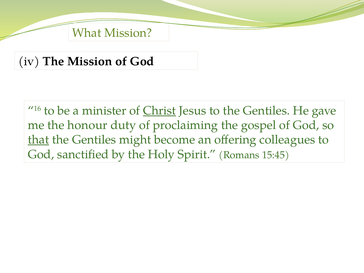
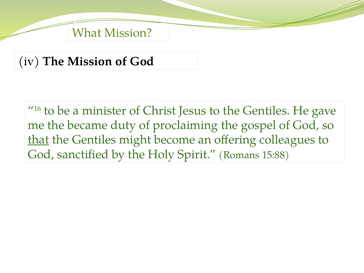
Christ underline: present -> none (159, 111)
honour: honour -> became (88, 125)
15:45: 15:45 -> 15:88 (276, 155)
